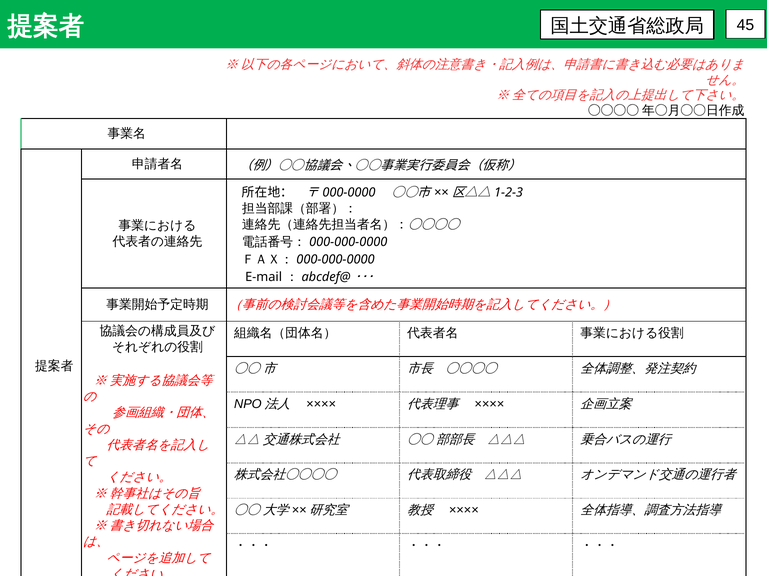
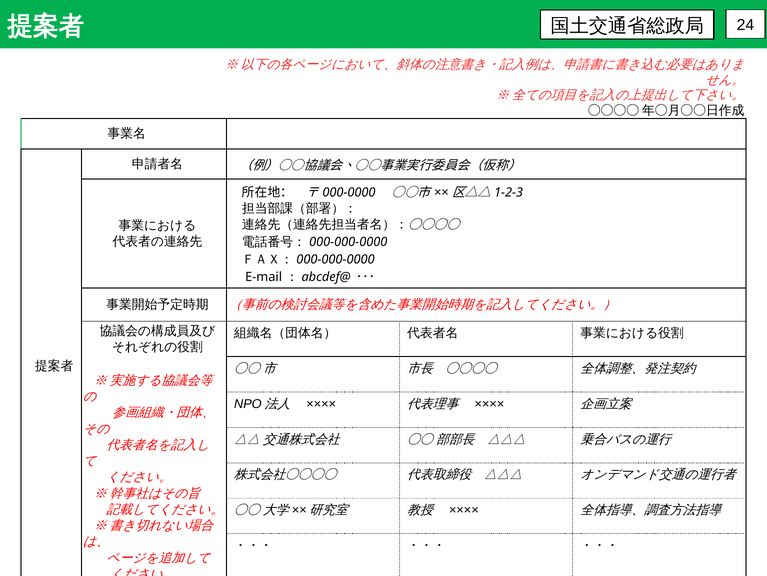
45: 45 -> 24 (745, 25)
